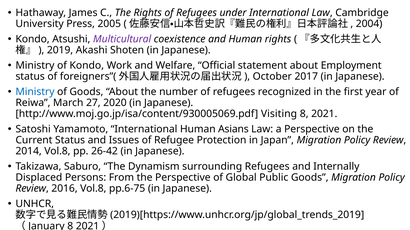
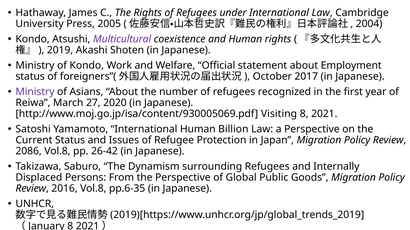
Ministry colour: blue -> purple (35, 92)
of Goods: Goods -> Asians (86, 92)
Asians: Asians -> Billion (233, 130)
2014: 2014 -> 2086 (29, 152)
pp.6-75: pp.6-75 -> pp.6-35 (127, 189)
